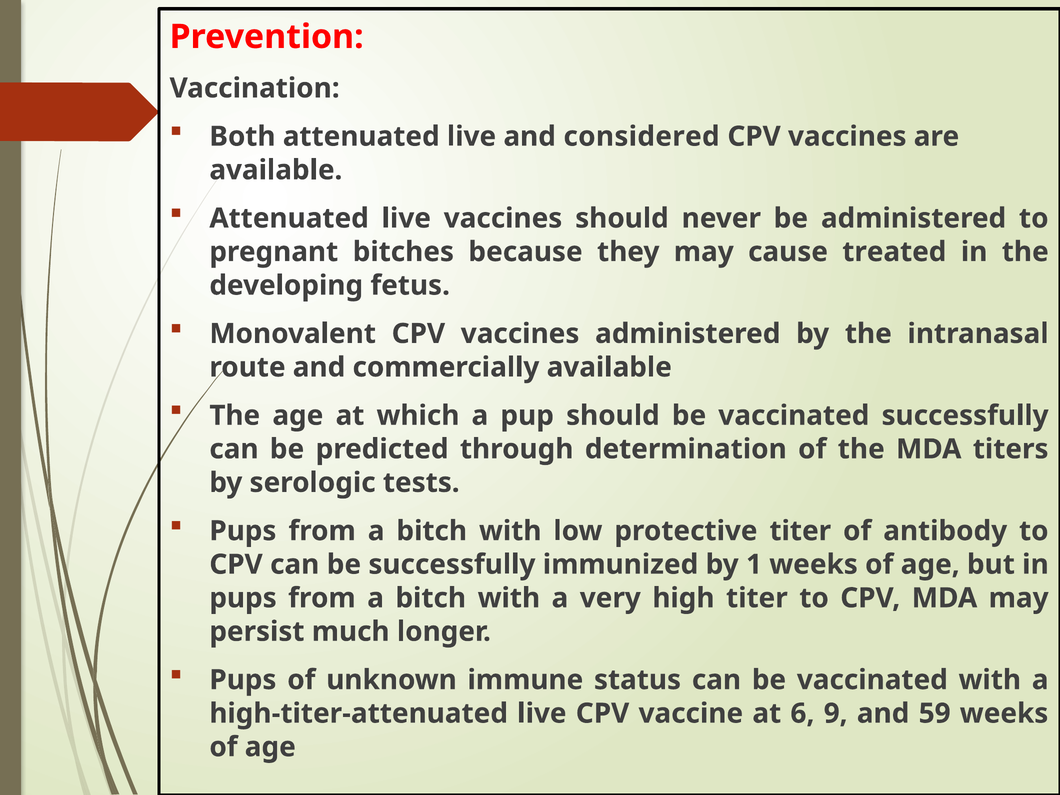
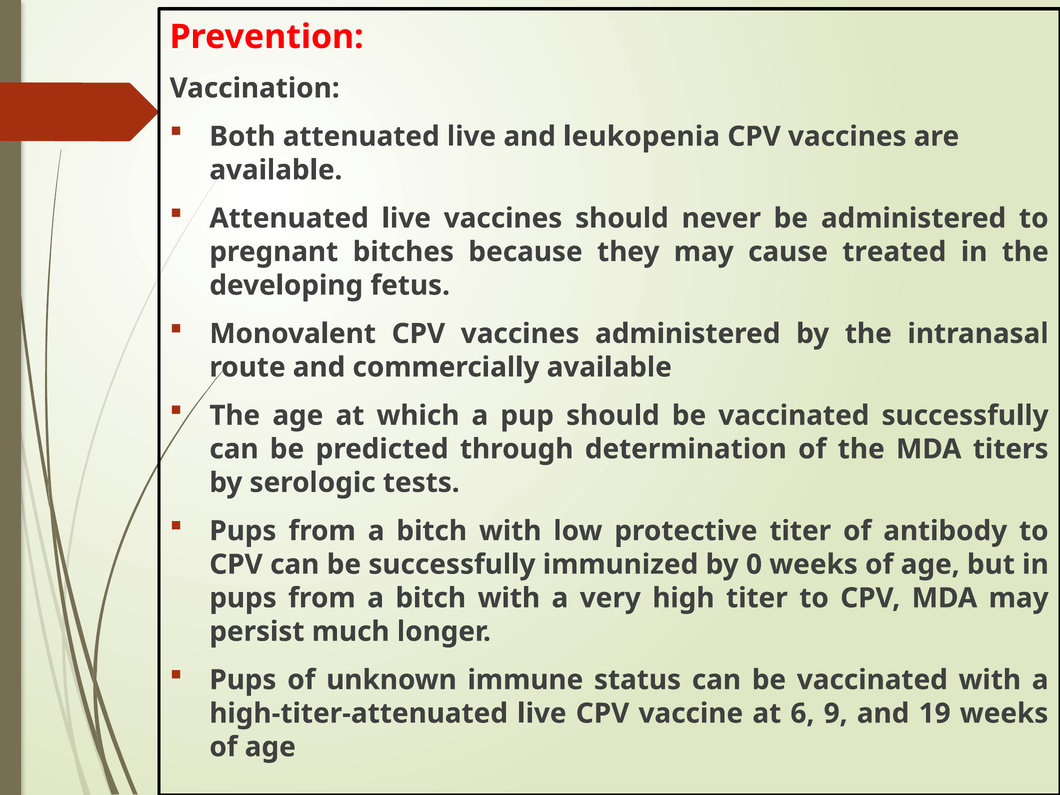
considered: considered -> leukopenia (642, 137)
1: 1 -> 0 (754, 565)
59: 59 -> 19 (935, 713)
